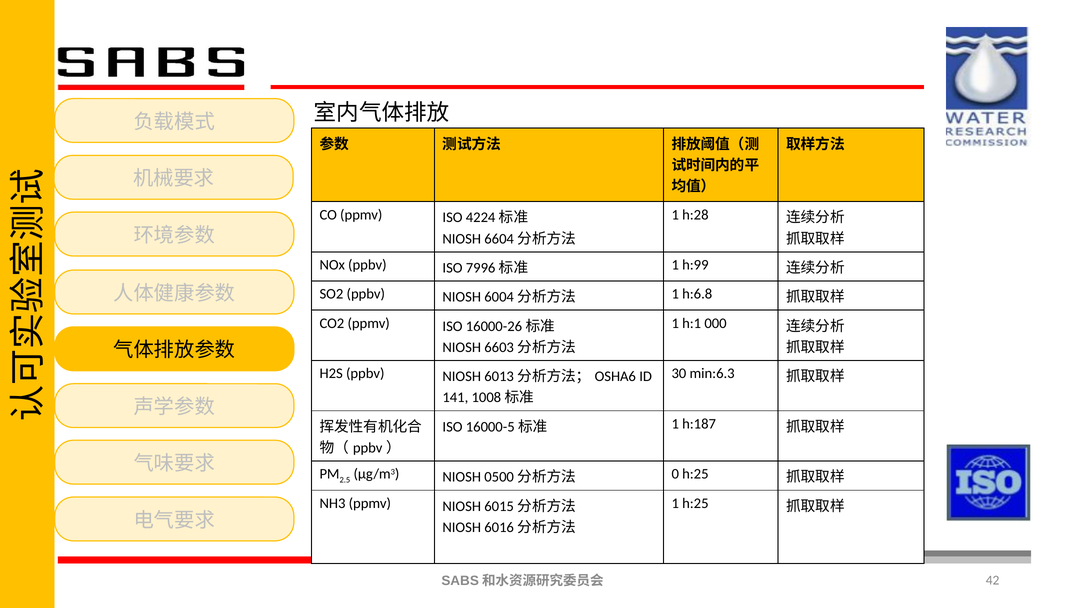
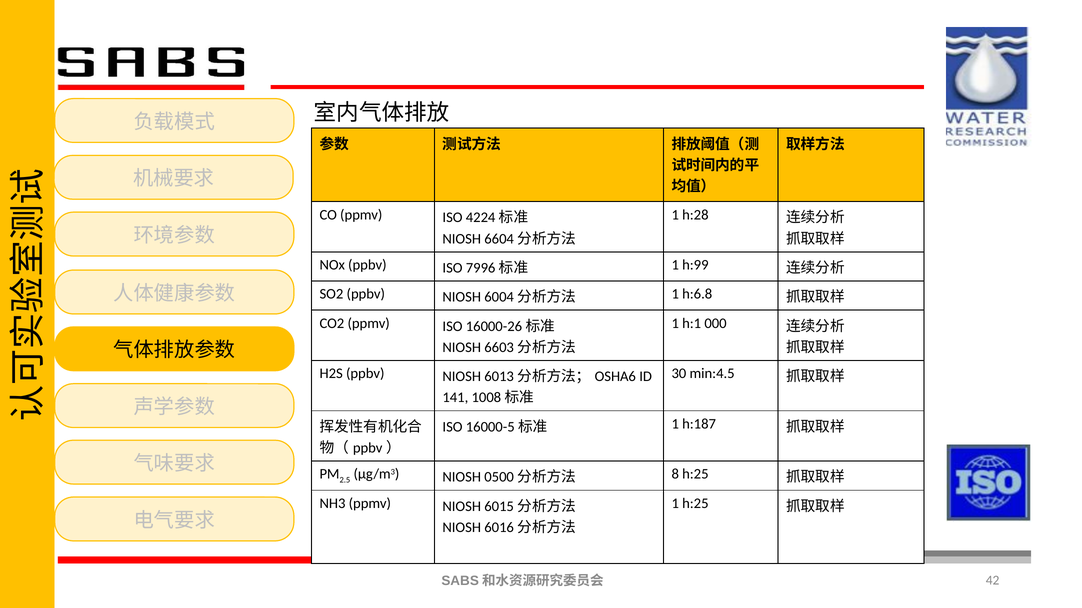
min:6.3: min:6.3 -> min:4.5 (712, 374)
0: 0 -> 8 (675, 475)
